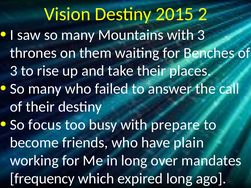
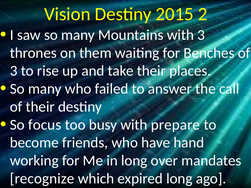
plain: plain -> hand (189, 143)
frequency: frequency -> recognize (42, 179)
